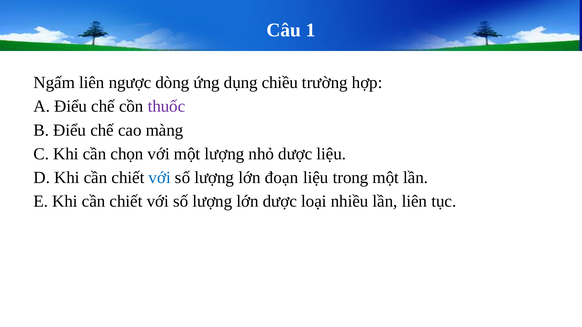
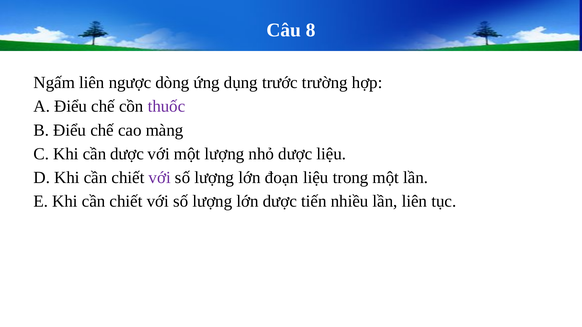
1: 1 -> 8 (311, 30)
chiều: chiều -> trước (280, 83)
cần chọn: chọn -> dược (127, 154)
với colour: blue -> purple (160, 178)
loại: loại -> tiến (314, 202)
